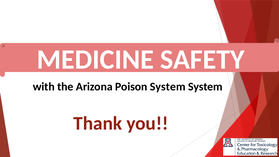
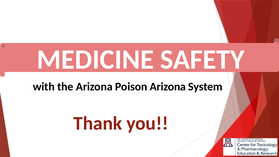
Poison System: System -> Arizona (168, 87)
